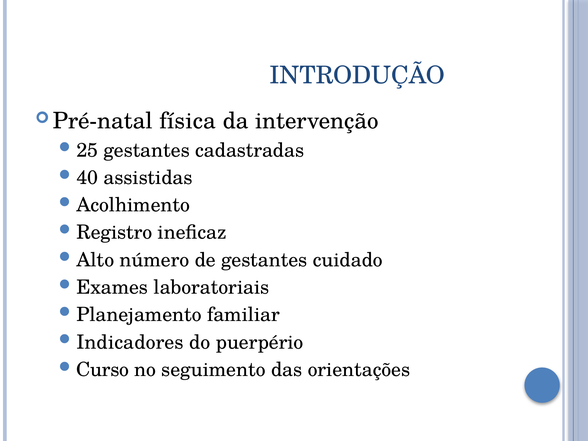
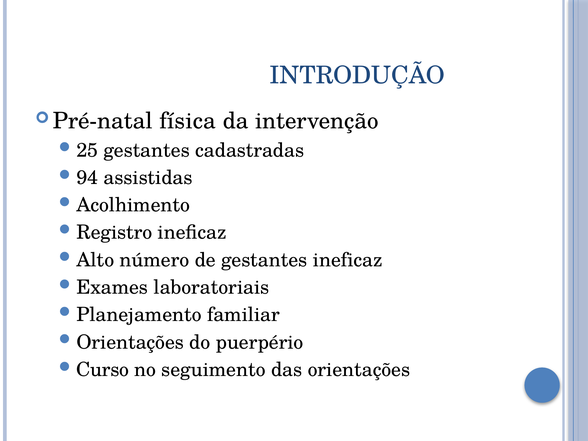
40: 40 -> 94 (87, 178)
gestantes cuidado: cuidado -> ineficaz (348, 260)
Indicadores: Indicadores -> Orientações (130, 342)
